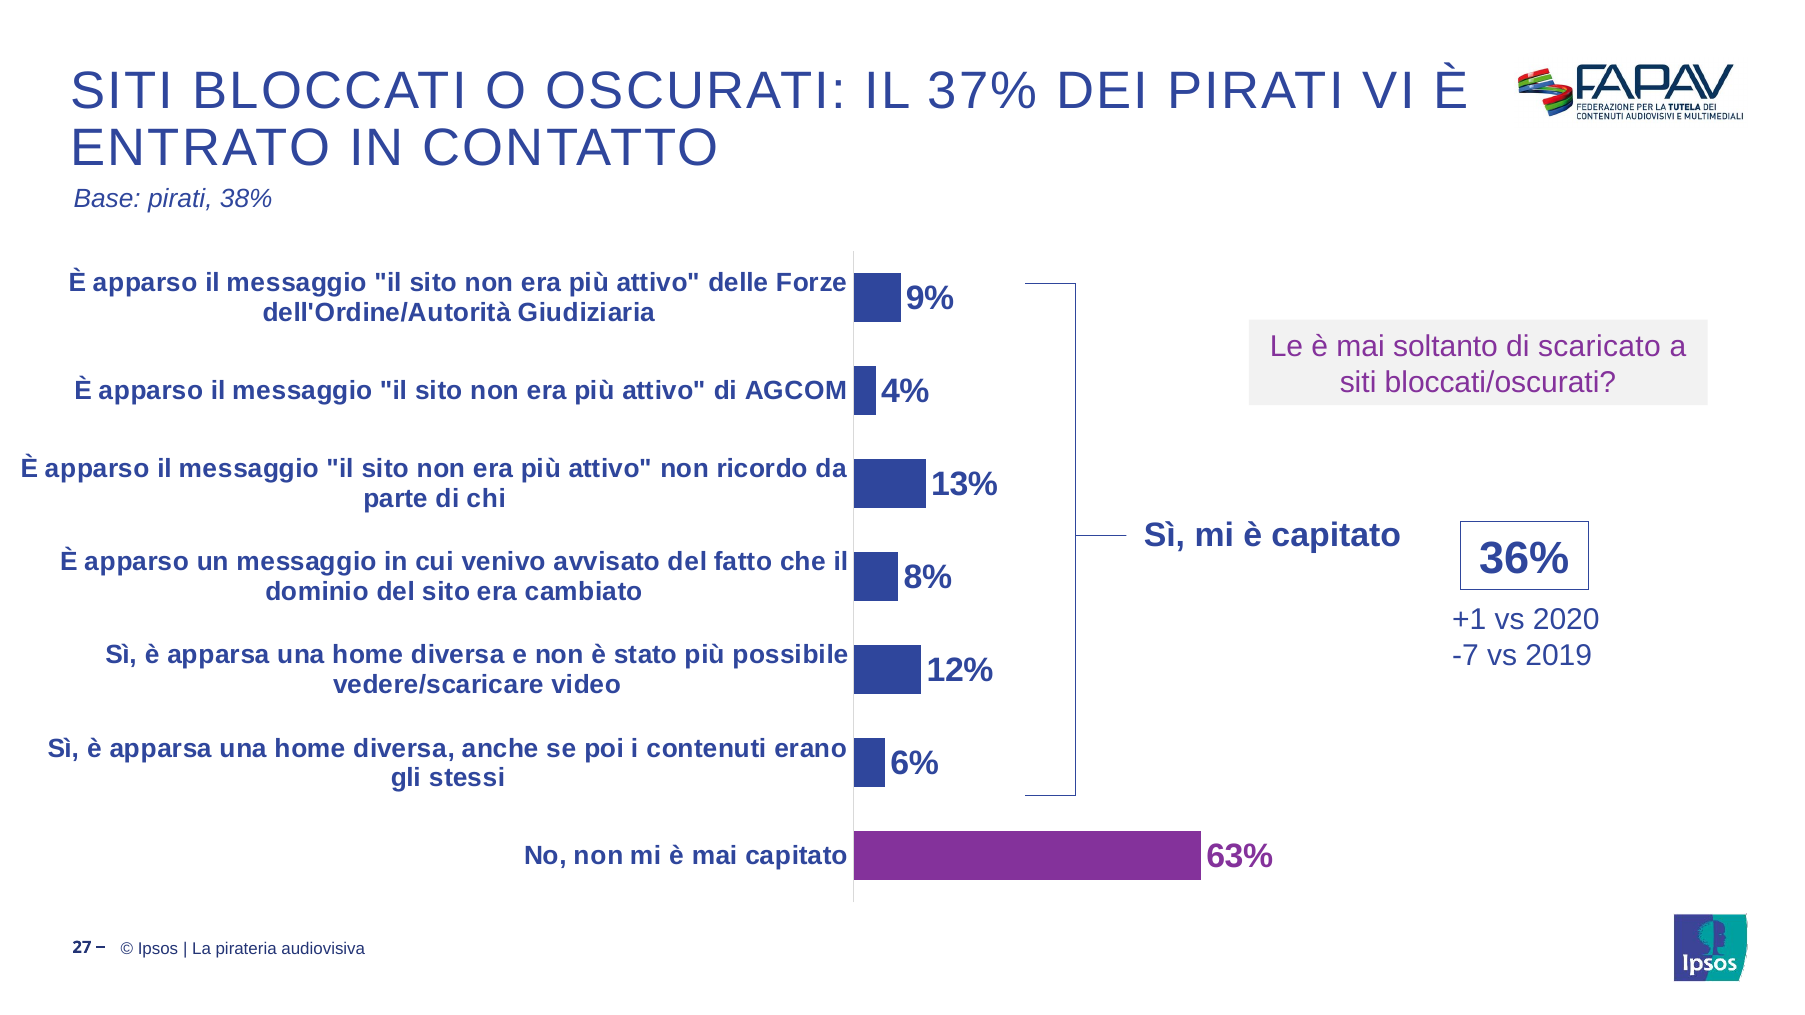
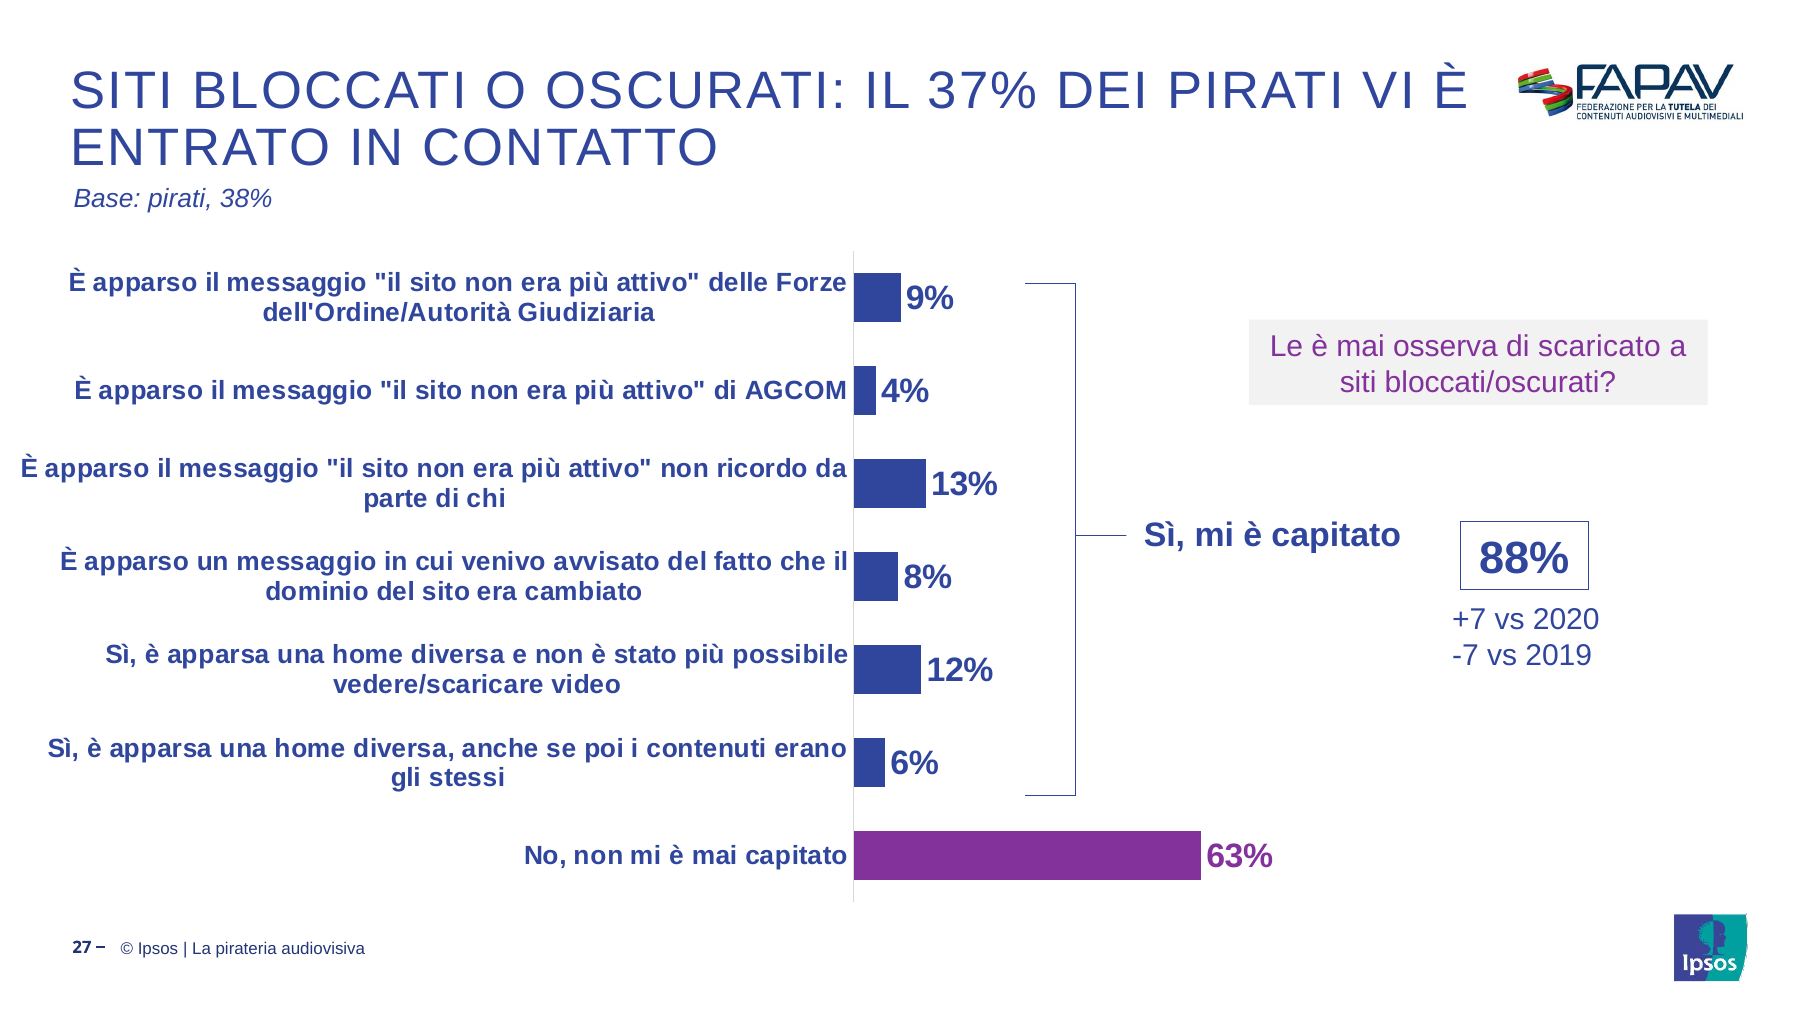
soltanto: soltanto -> osserva (1445, 347)
36%: 36% -> 88% (1525, 559)
+1: +1 -> +7 (1469, 620)
